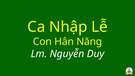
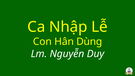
Năng: Năng -> Dùng (89, 42)
